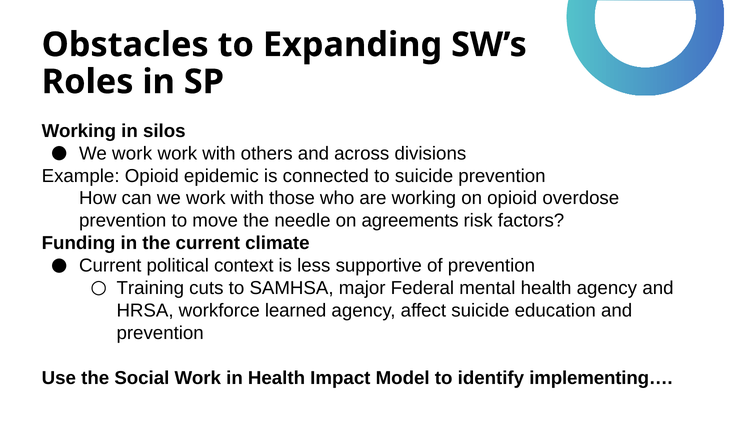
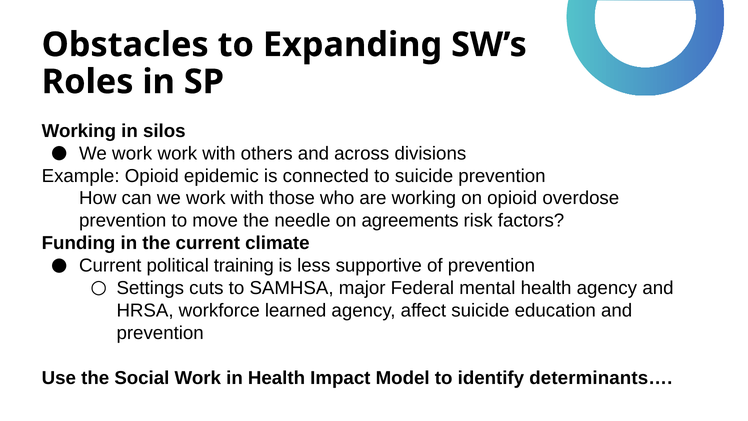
context: context -> training (244, 265)
Training: Training -> Settings (150, 288)
implementing…: implementing… -> determinants… (601, 378)
